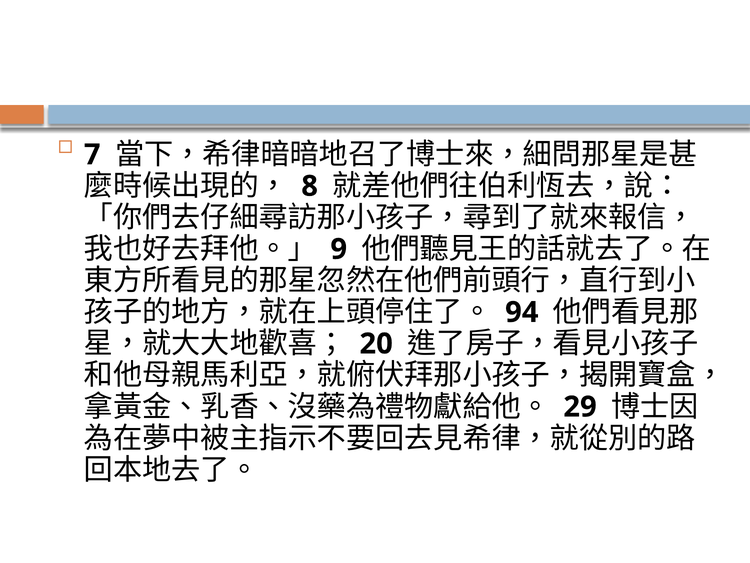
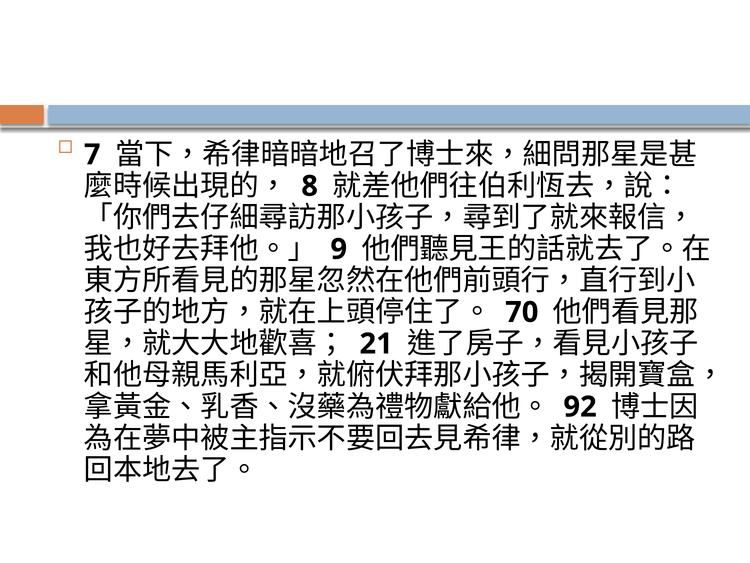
94: 94 -> 70 (522, 312)
20: 20 -> 21 (376, 344)
29: 29 -> 92 (580, 407)
